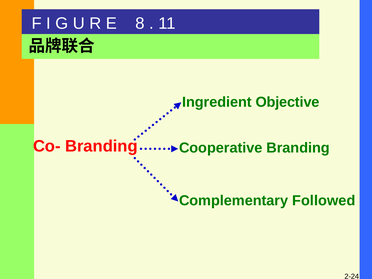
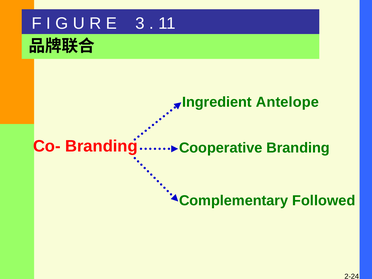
8: 8 -> 3 (140, 23)
Objective: Objective -> Antelope (287, 102)
